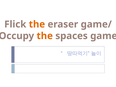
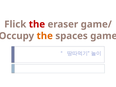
the colour: orange -> red (37, 24)
